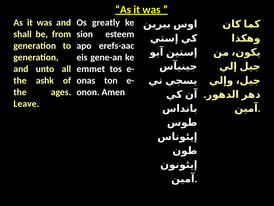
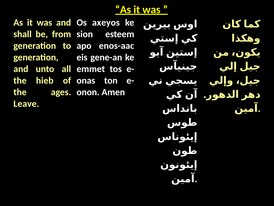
greatly: greatly -> axeyos (106, 22)
erefs-aac: erefs-aac -> enos-aac (117, 46)
ashk: ashk -> hieb (45, 80)
